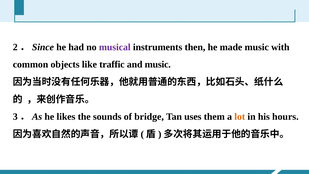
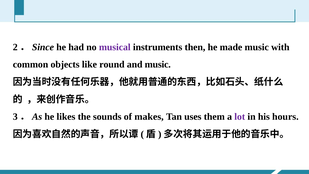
traffic: traffic -> round (112, 64)
bridge: bridge -> makes (149, 117)
lot colour: orange -> purple (240, 117)
